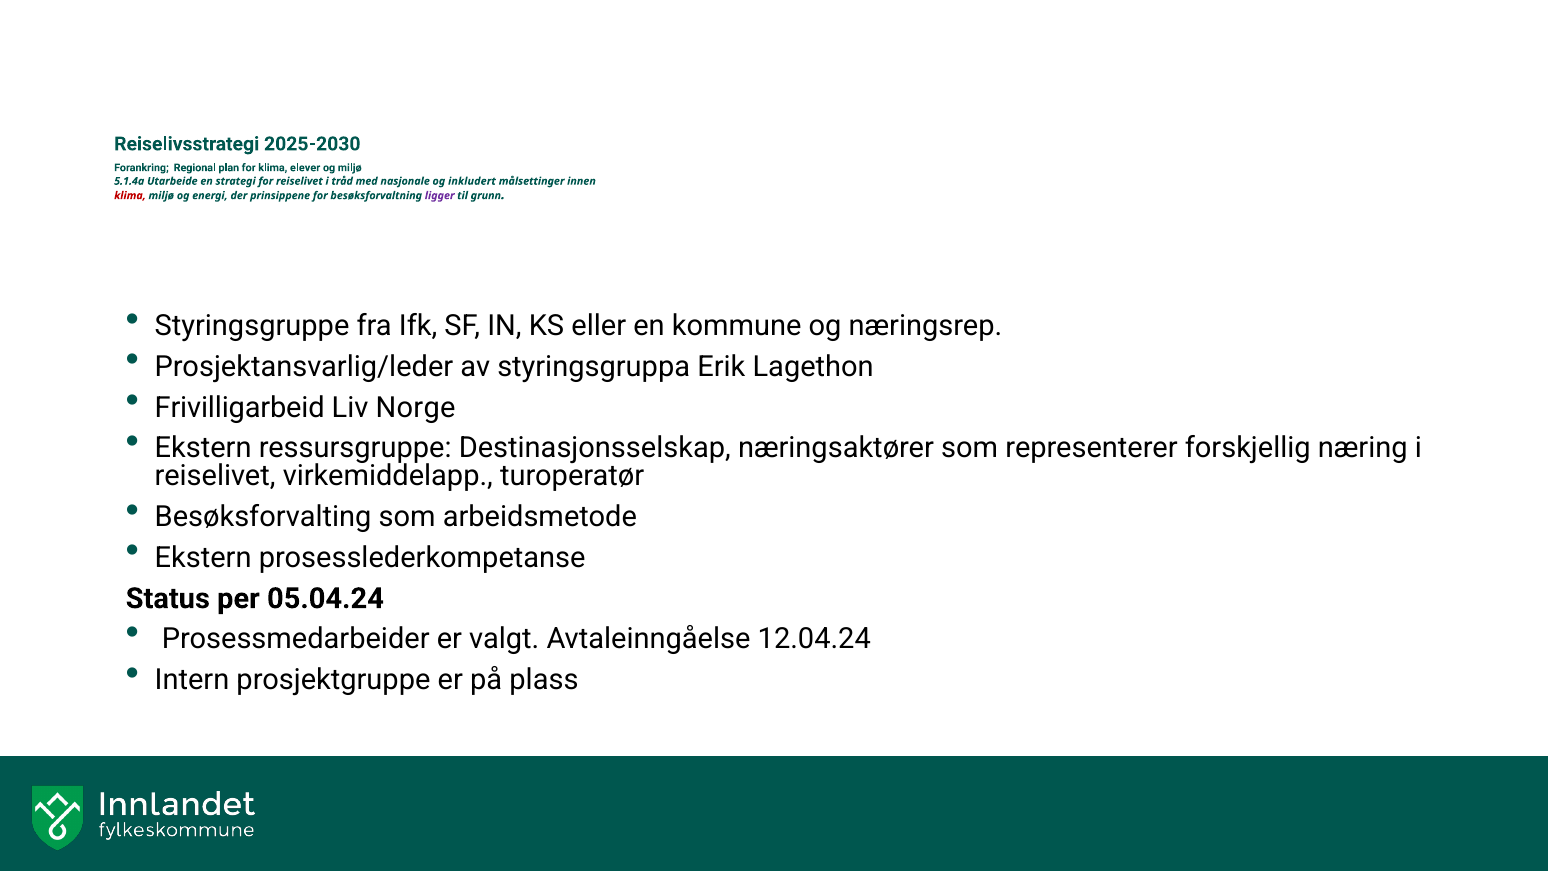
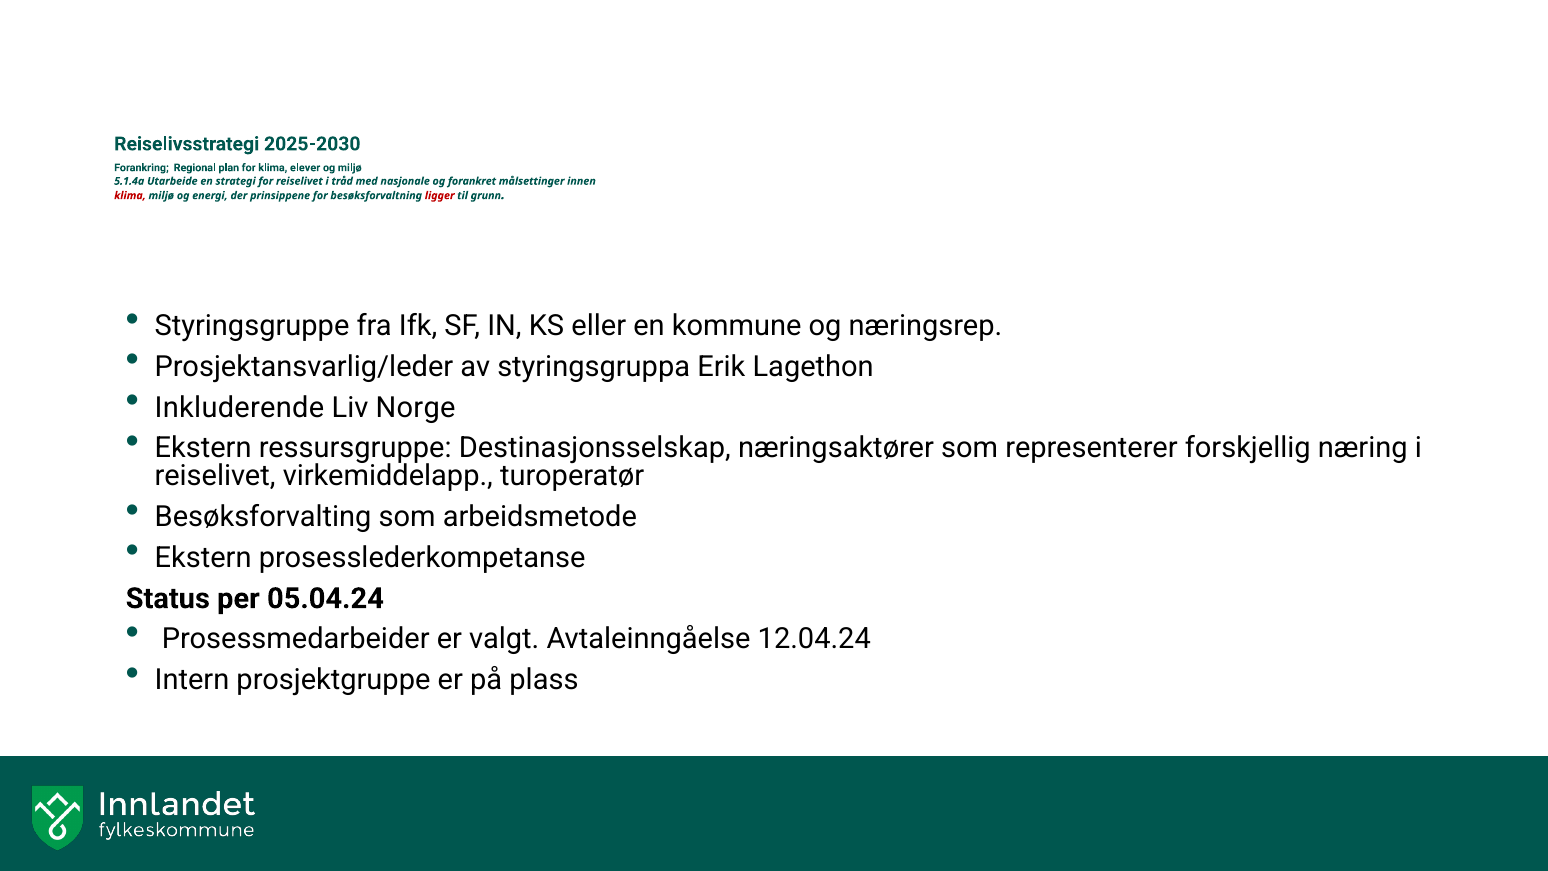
inkludert: inkludert -> forankret (472, 181)
ligger colour: purple -> red (440, 196)
Frivilligarbeid: Frivilligarbeid -> Inkluderende (239, 407)
